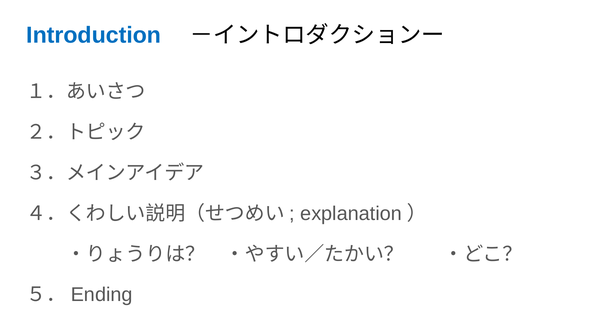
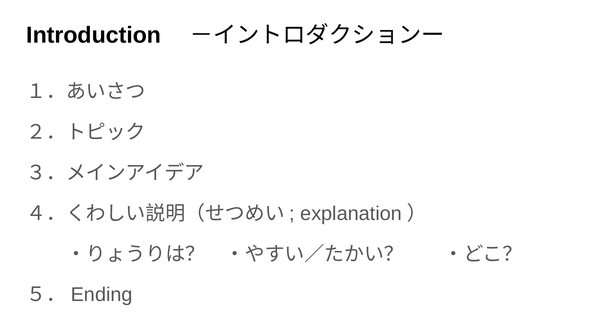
Introduction colour: blue -> black (94, 35)
